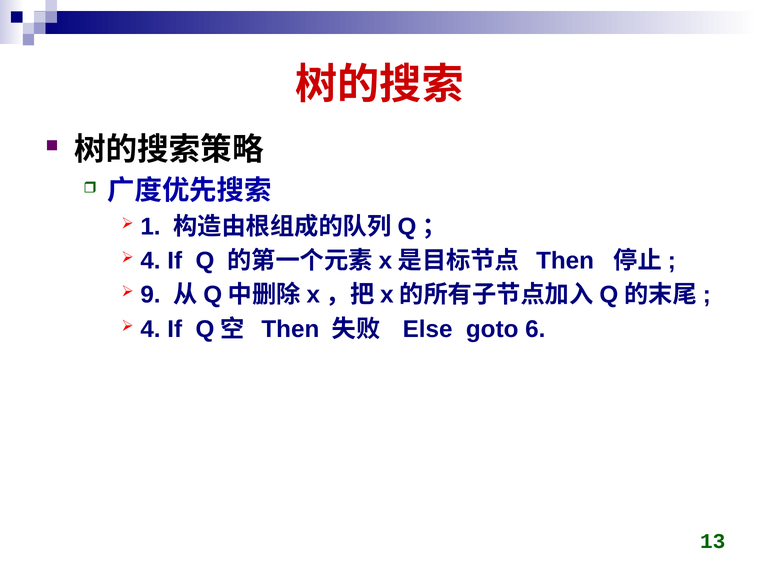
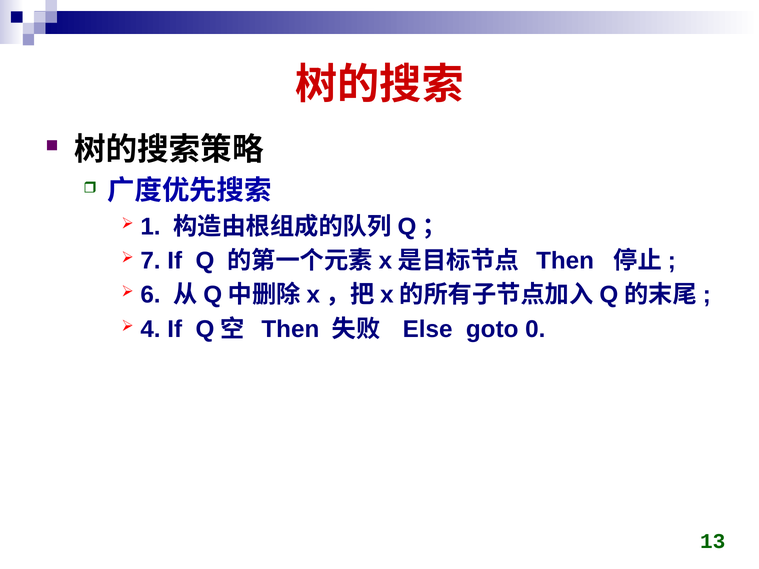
4: 4 -> 7 (150, 261)
9: 9 -> 6 (150, 295)
6: 6 -> 0 (535, 329)
